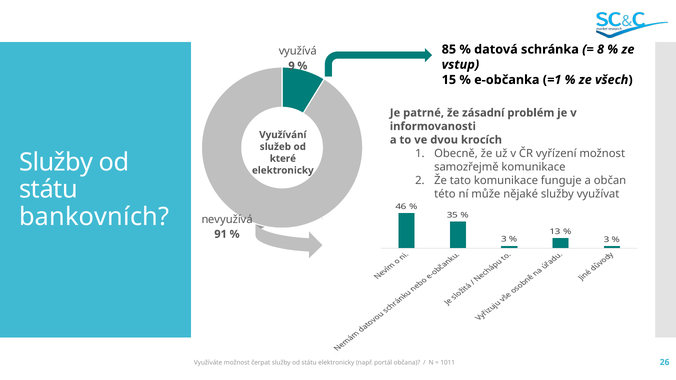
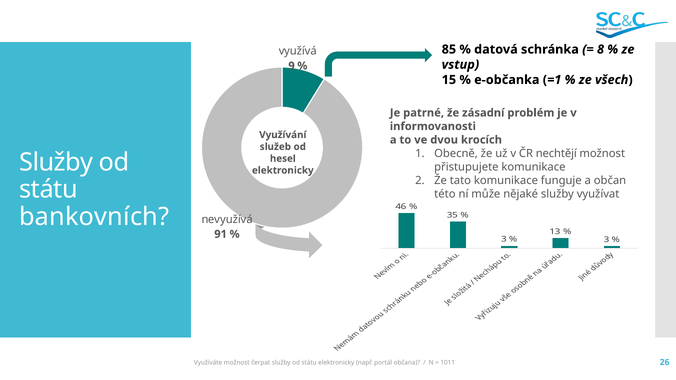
vyřízení: vyřízení -> nechtějí (556, 153)
které: které -> hesel (283, 159)
samozřejmě: samozřejmě -> přistupujete (466, 167)
